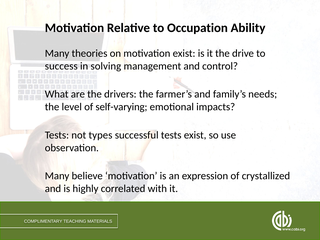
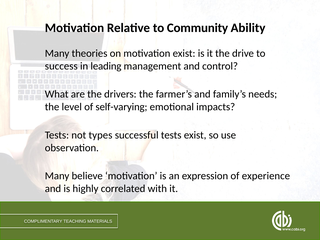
Occupation: Occupation -> Community (197, 28)
solving: solving -> leading (106, 66)
crystallized: crystallized -> experience (266, 176)
